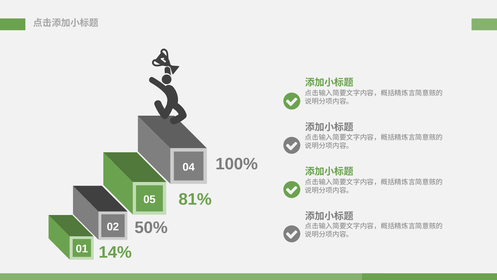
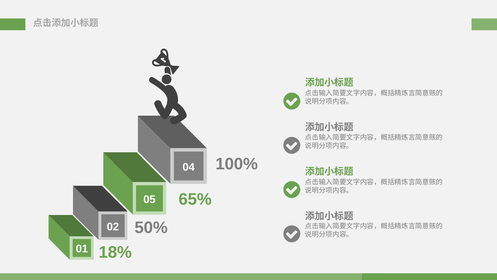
81%: 81% -> 65% (195, 199)
14%: 14% -> 18% (115, 252)
